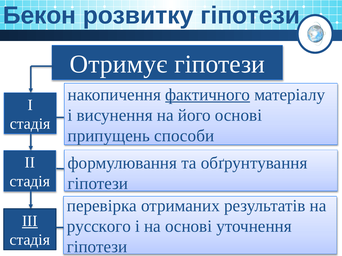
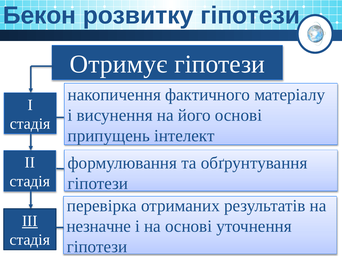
фактичного underline: present -> none (208, 95)
способи: способи -> інтелект (184, 136)
русского: русского -> незначне (99, 227)
